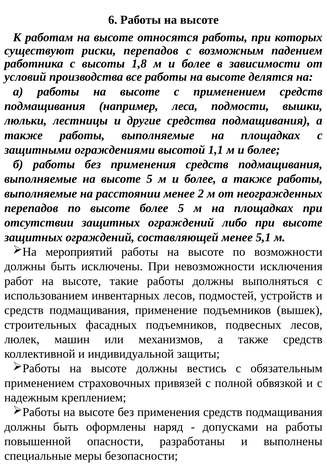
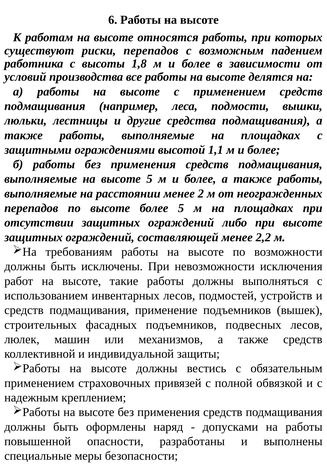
5,1: 5,1 -> 2,2 (263, 237)
мероприятий: мероприятий -> требованиям (79, 252)
